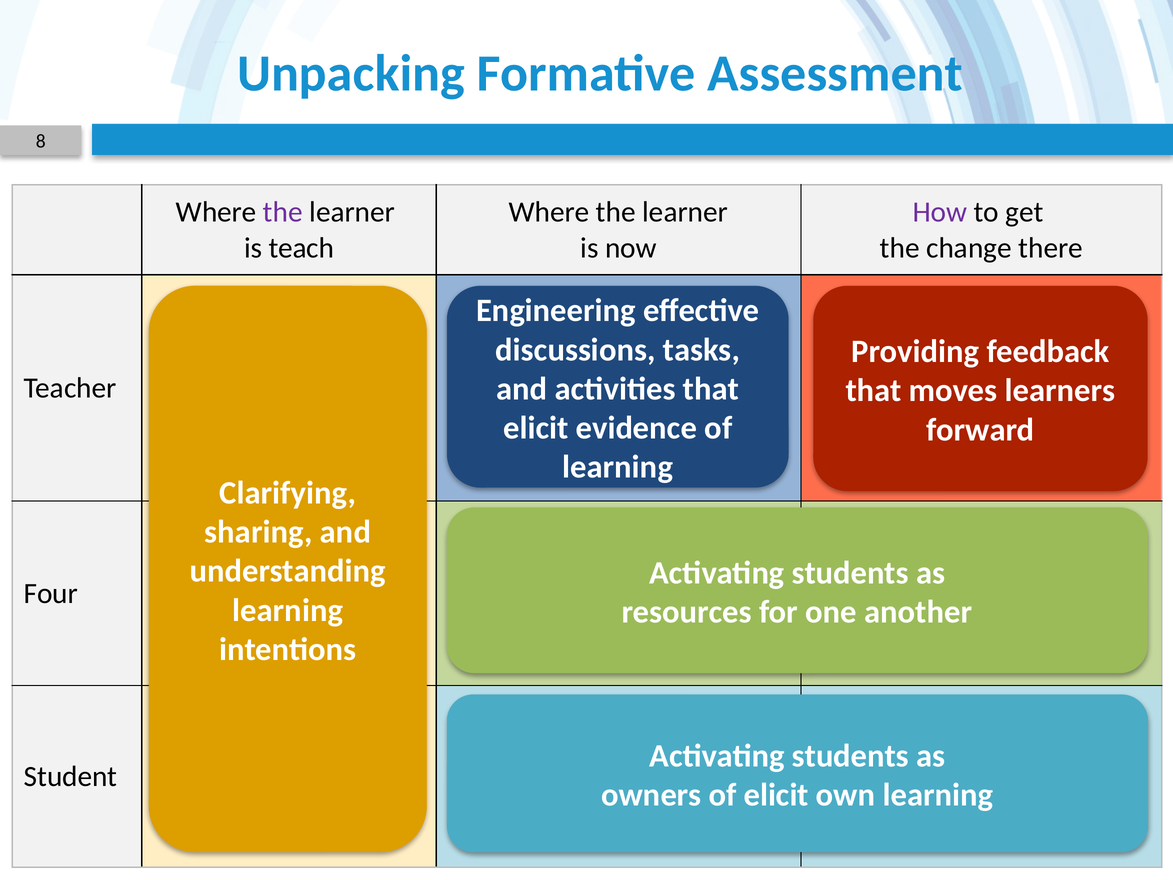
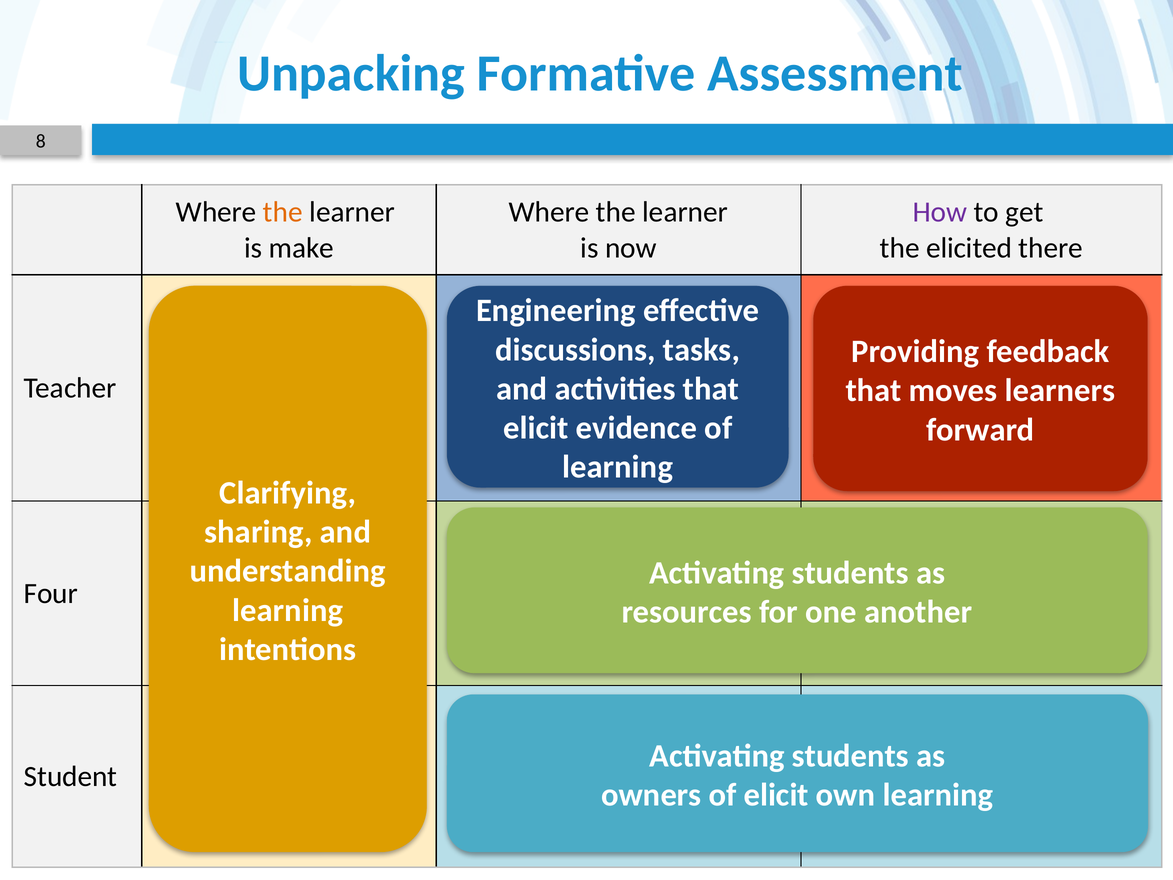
the colour: purple -> orange (283, 212)
teach: teach -> make (301, 248)
change: change -> elicited (969, 248)
